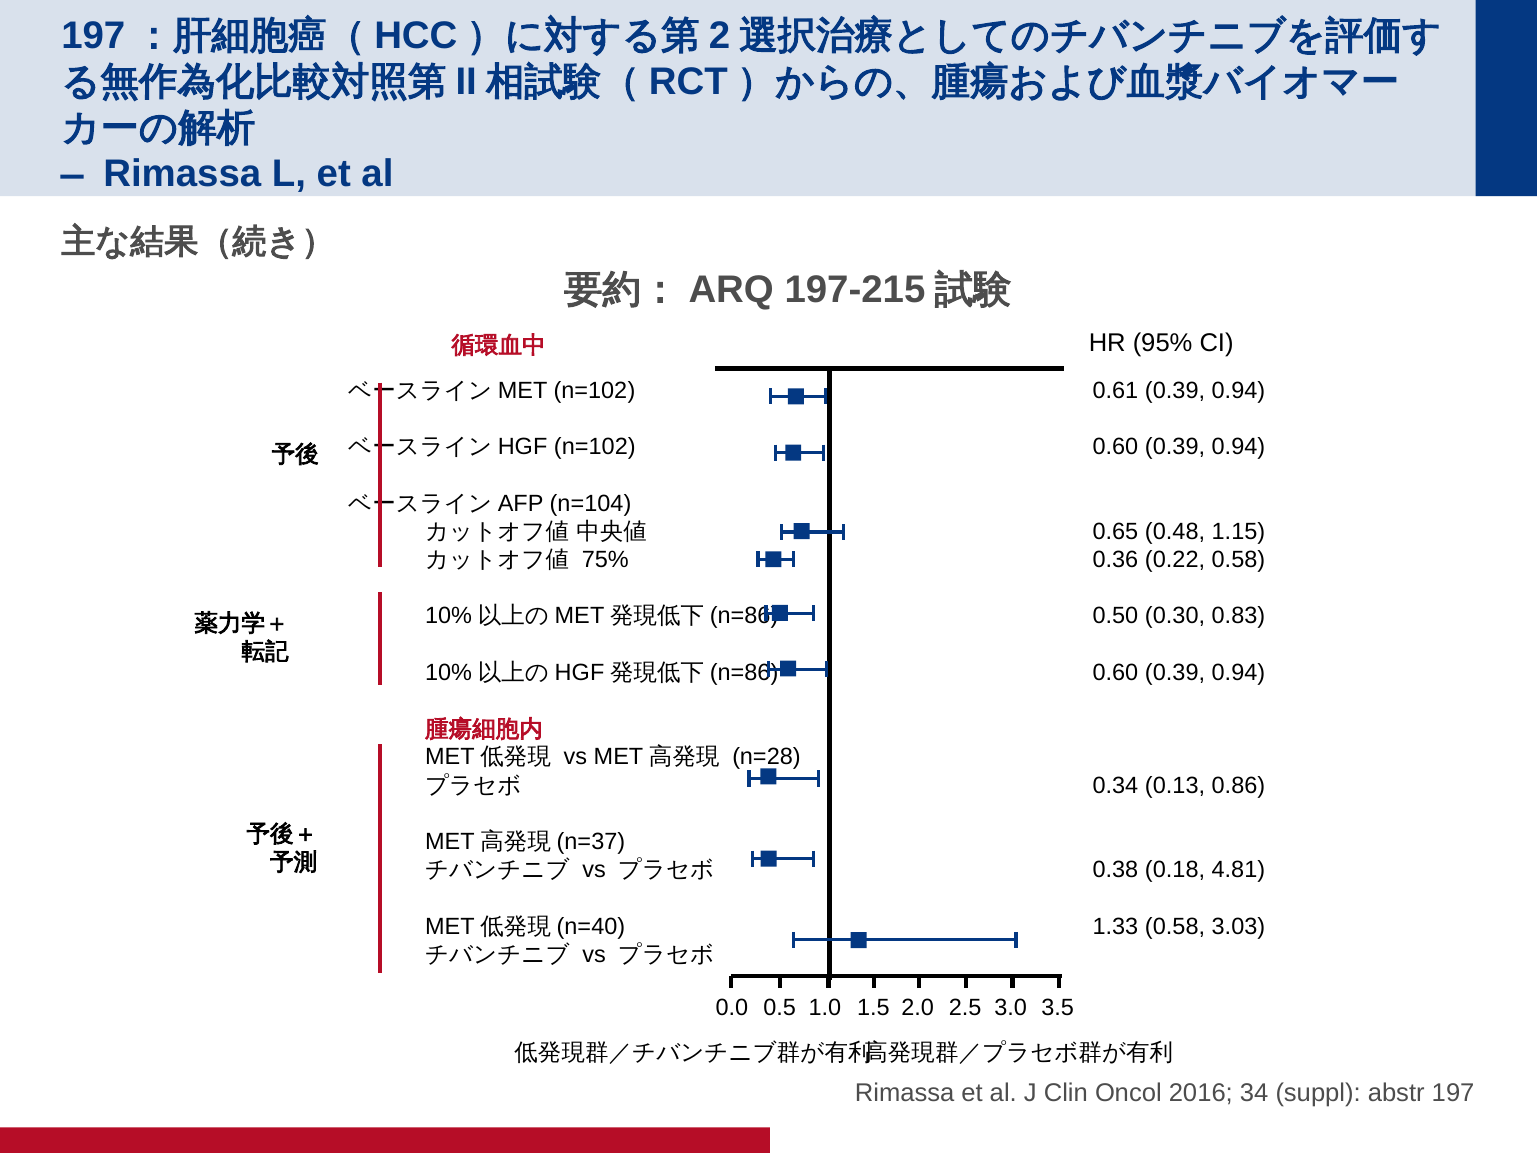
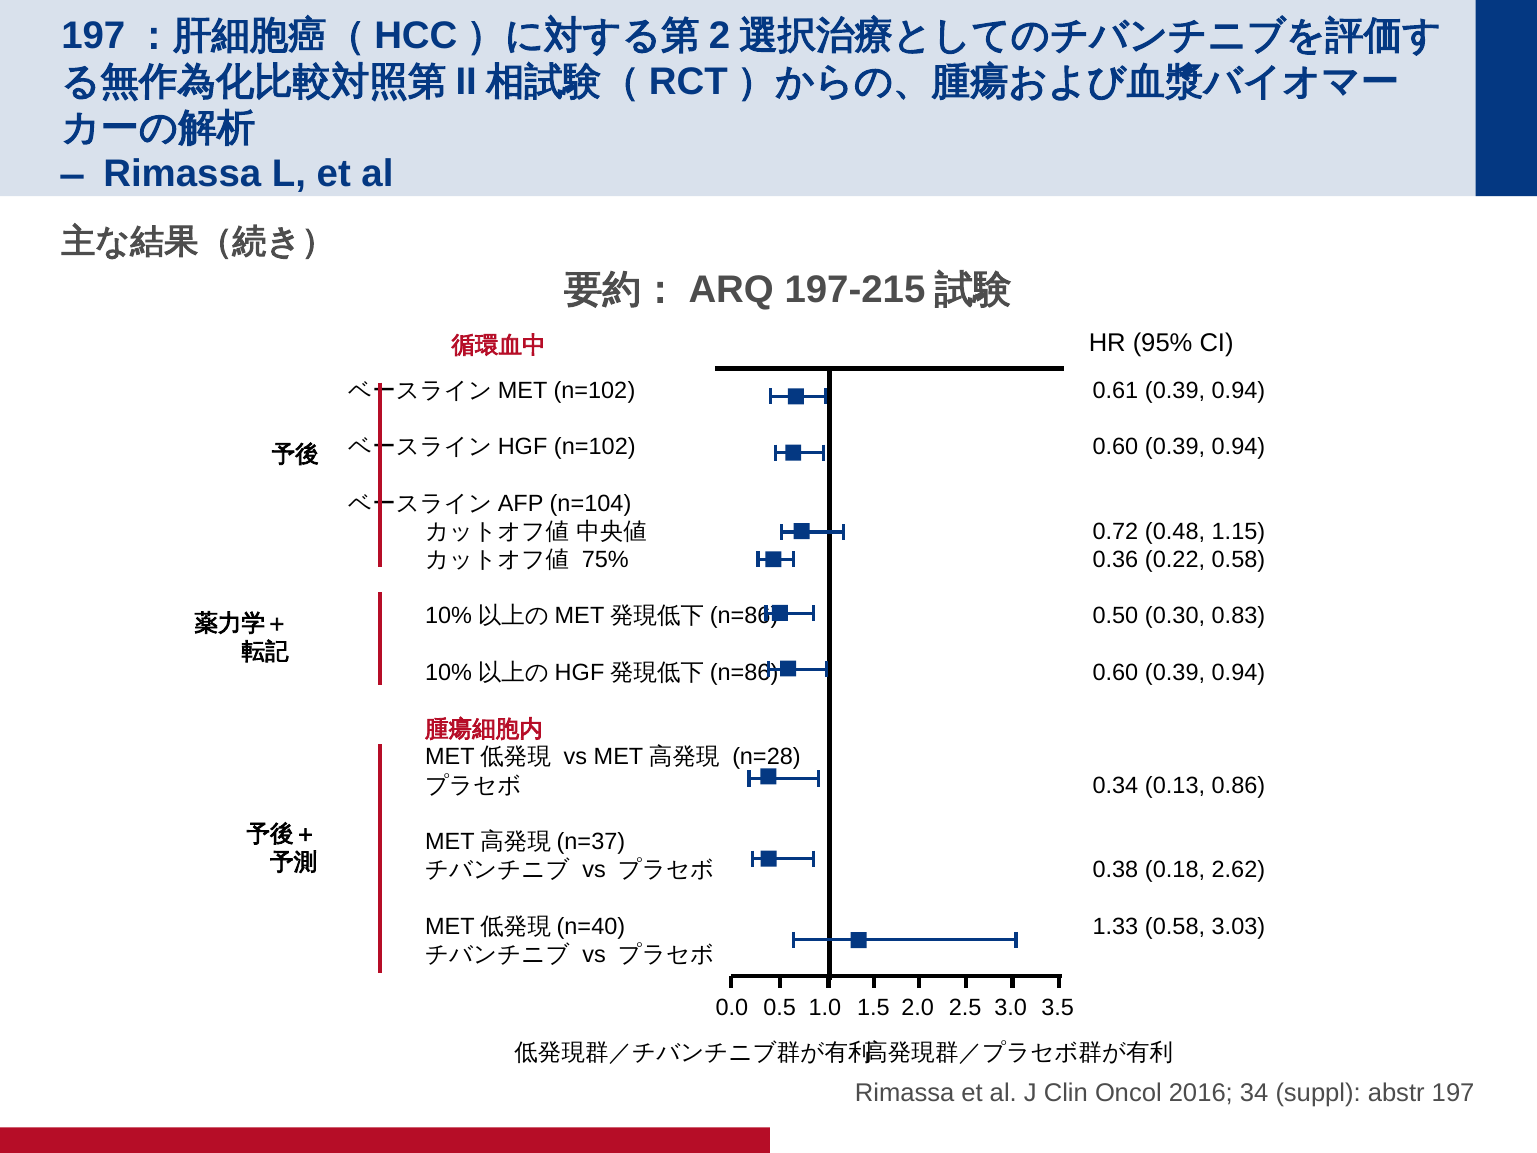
0.65: 0.65 -> 0.72 (1115, 531)
4.81: 4.81 -> 2.62 (1238, 870)
